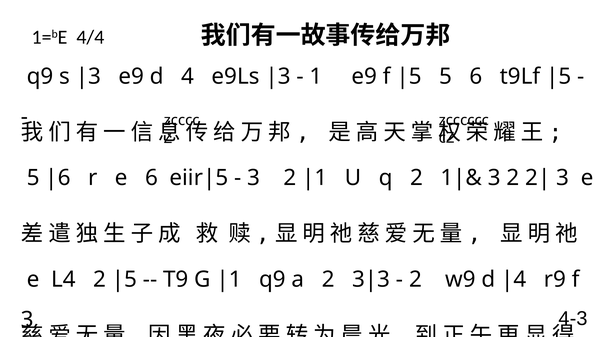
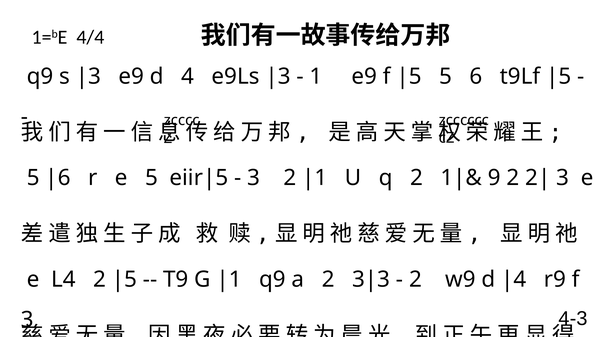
e 6: 6 -> 5 (151, 178)
3: 3 -> 9 (494, 178)
